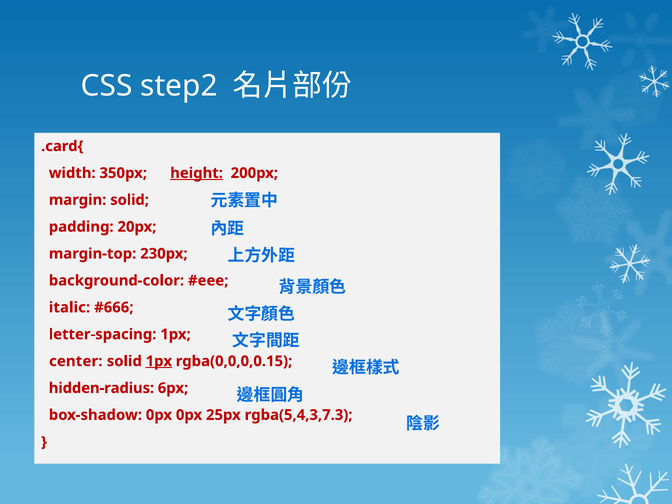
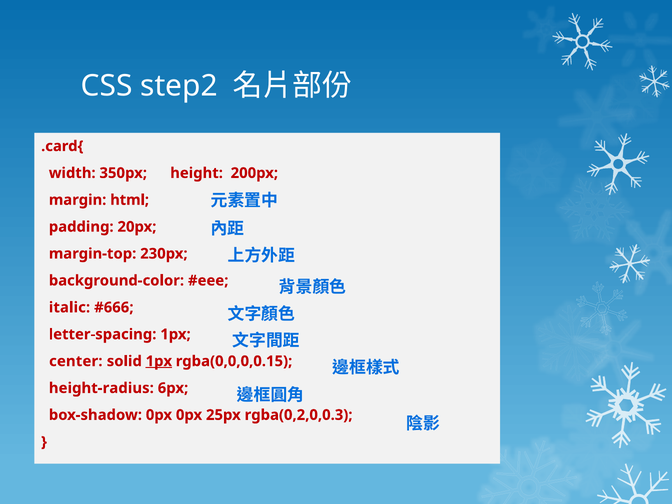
height underline: present -> none (197, 173)
margin solid: solid -> html (130, 200)
hidden-radius: hidden-radius -> height-radius (101, 388)
rgba(5,4,3,7.3: rgba(5,4,3,7.3 -> rgba(0,2,0,0.3 (299, 415)
